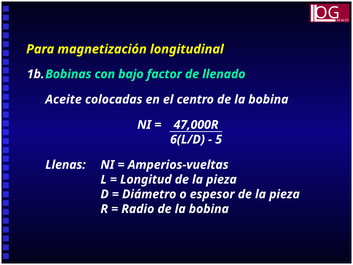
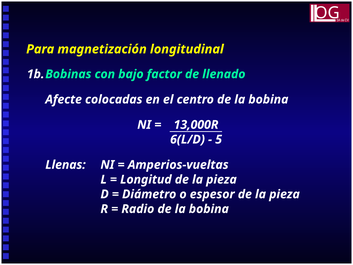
Aceite: Aceite -> Afecte (64, 99)
47,000R: 47,000R -> 13,000R (196, 125)
